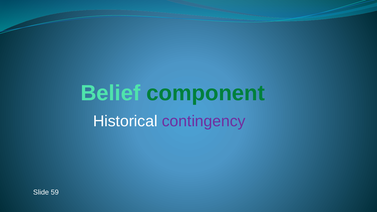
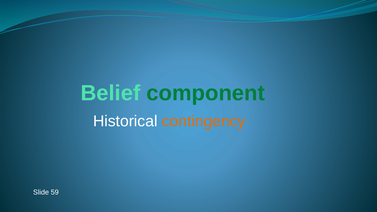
contingency colour: purple -> orange (204, 121)
